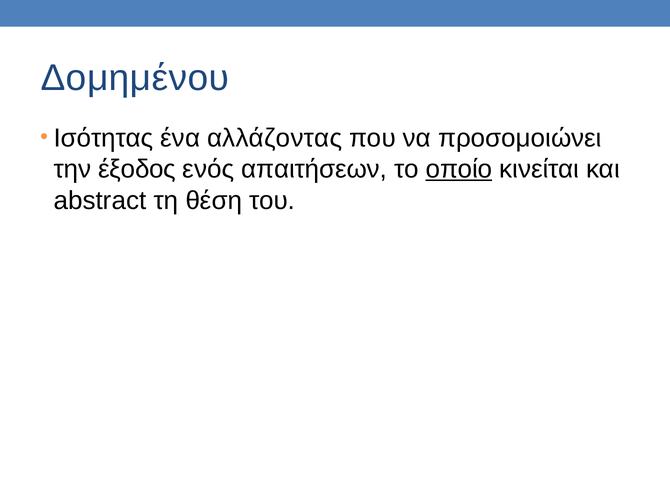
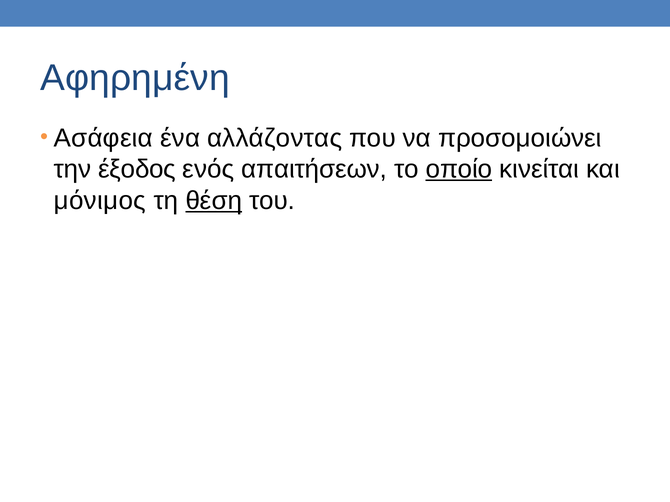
Δομημένου: Δομημένου -> Αφηρημένη (135, 78)
Ισότητας: Ισότητας -> Ασάφεια (103, 138)
abstract: abstract -> μόνιμος (100, 201)
θέση underline: none -> present (214, 201)
